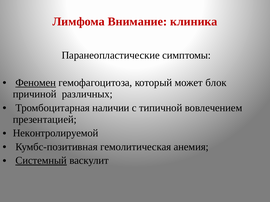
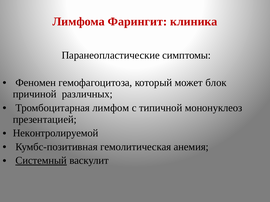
Внимание: Внимание -> Фарингит (137, 22)
Феномен underline: present -> none (36, 83)
наличии: наличии -> лимфом (111, 108)
вовлечением: вовлечением -> мононуклеоз (214, 108)
